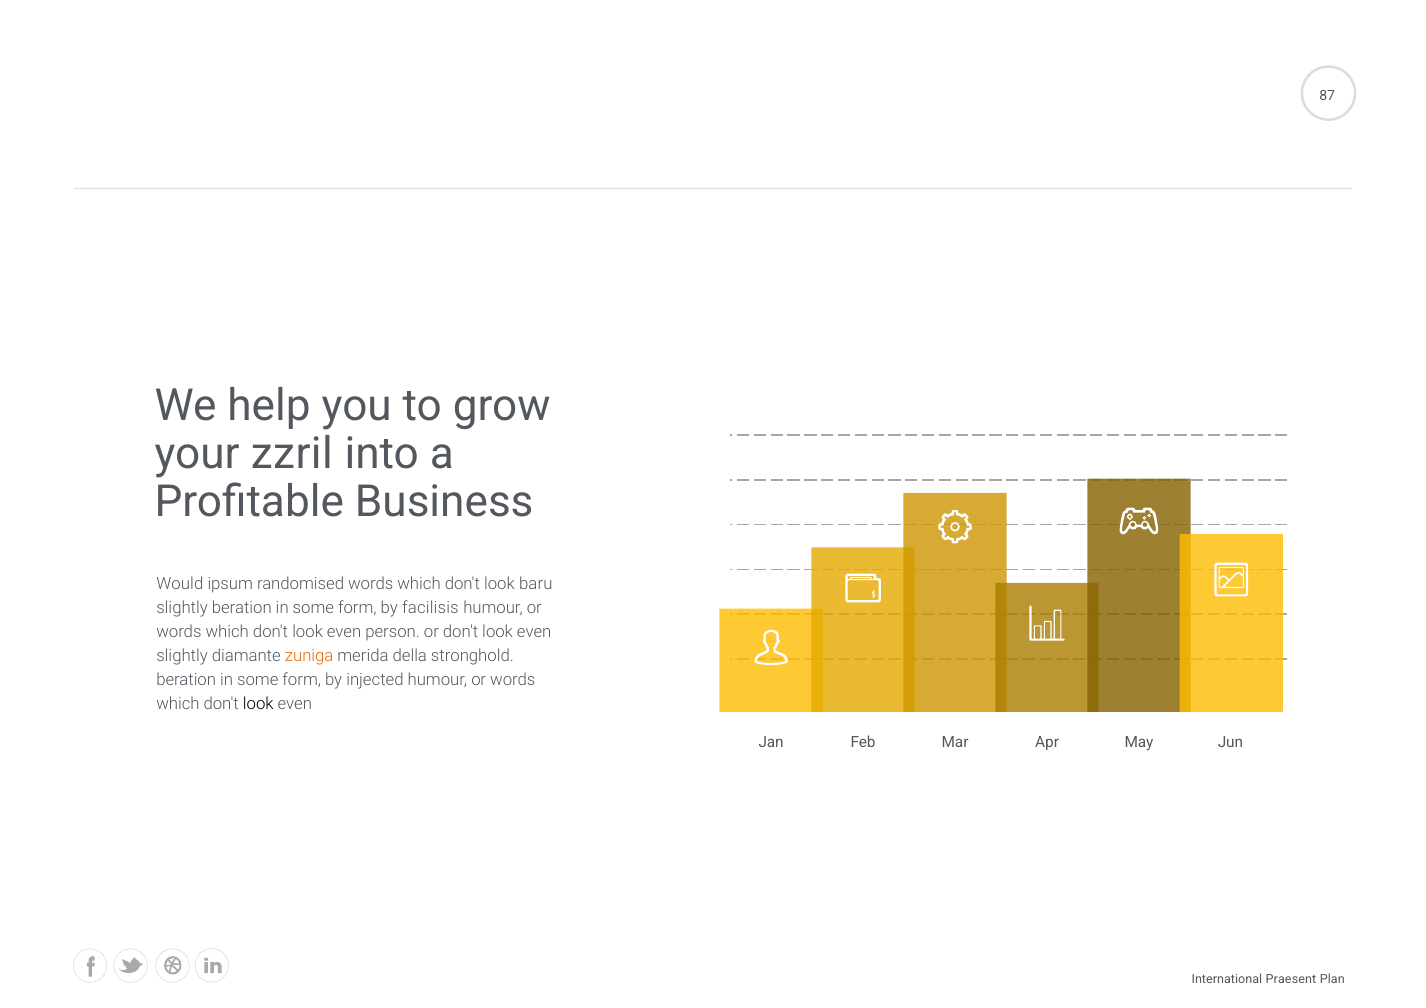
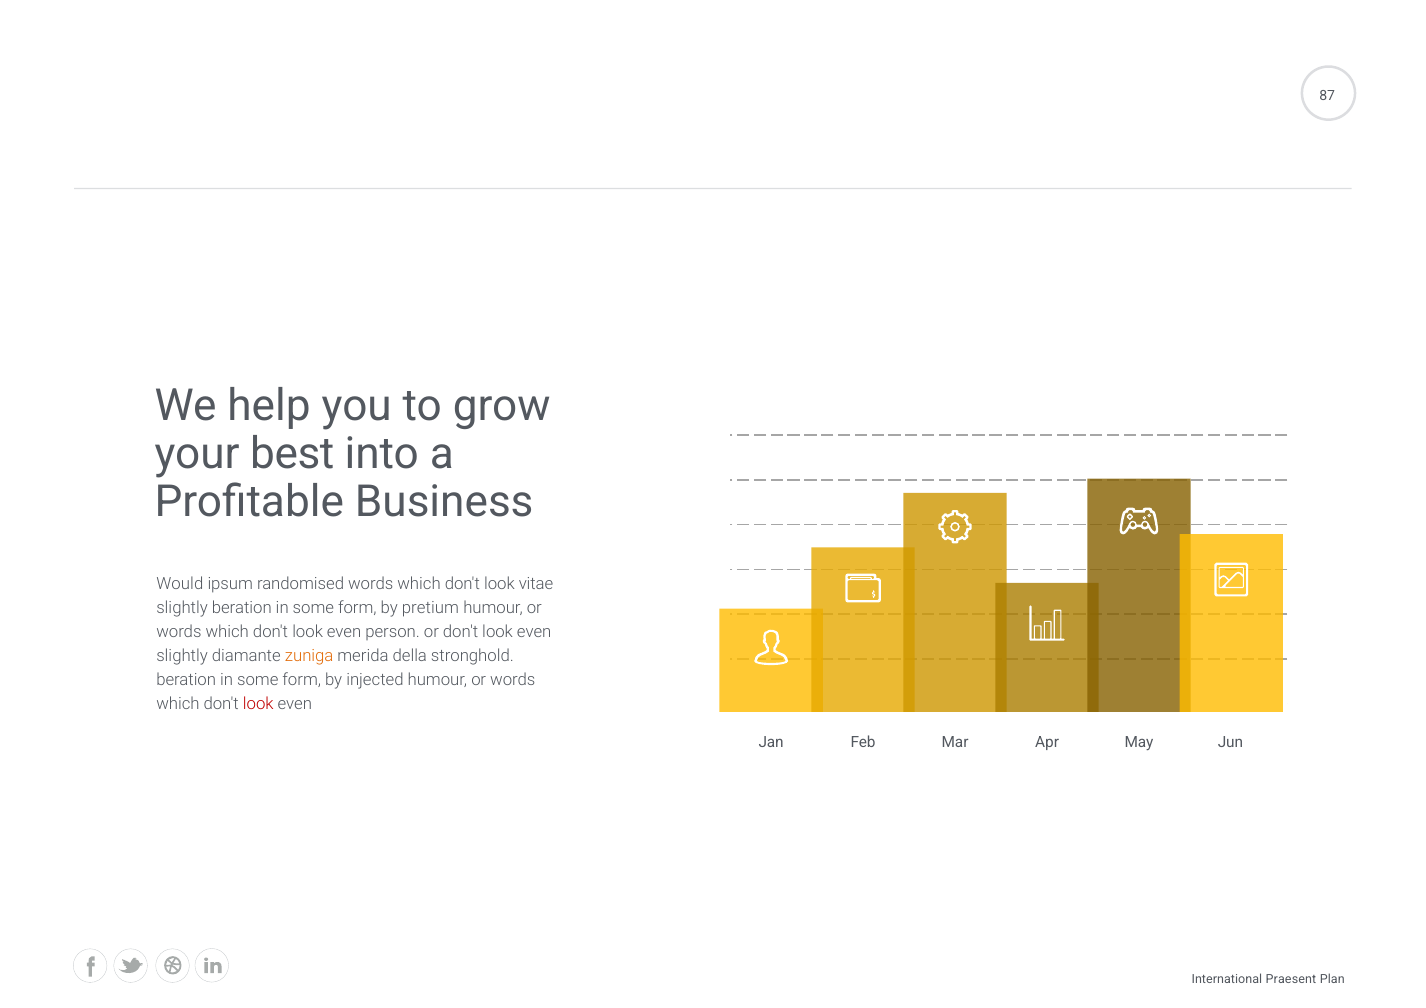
zzril: zzril -> best (292, 454)
baru: baru -> vitae (536, 584)
facilisis: facilisis -> pretium (430, 608)
look colour: black -> red (258, 704)
